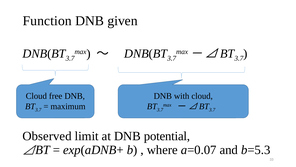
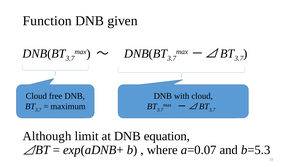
Observed: Observed -> Although (47, 136)
potential: potential -> equation (167, 136)
